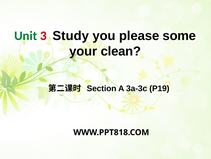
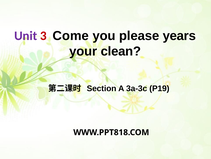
Unit colour: green -> purple (26, 36)
Study: Study -> Come (71, 36)
some: some -> years (179, 36)
